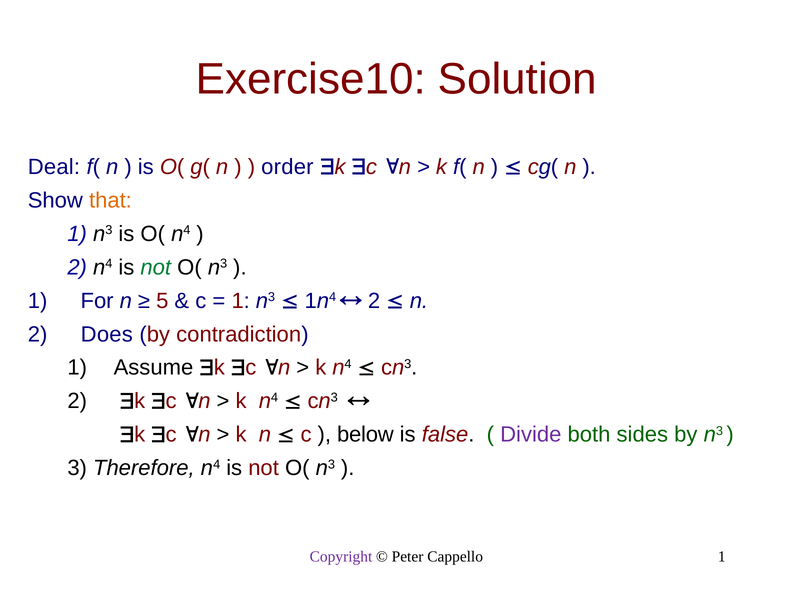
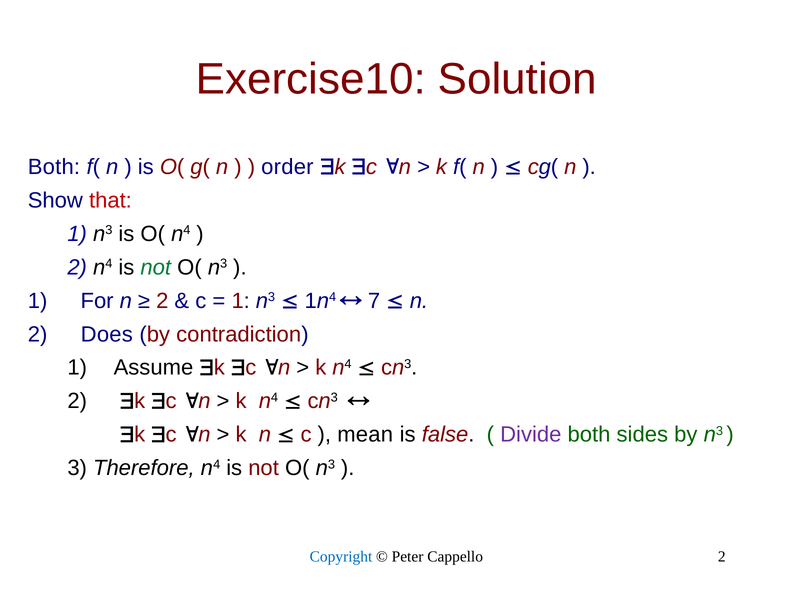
Deal: Deal -> Both (54, 167)
that colour: orange -> red (110, 200)
5: 5 -> 2 (162, 301)
2: 2 -> 7 (374, 301)
below: below -> mean (365, 434)
Copyright colour: purple -> blue (341, 556)
Cappello 1: 1 -> 2 (722, 556)
